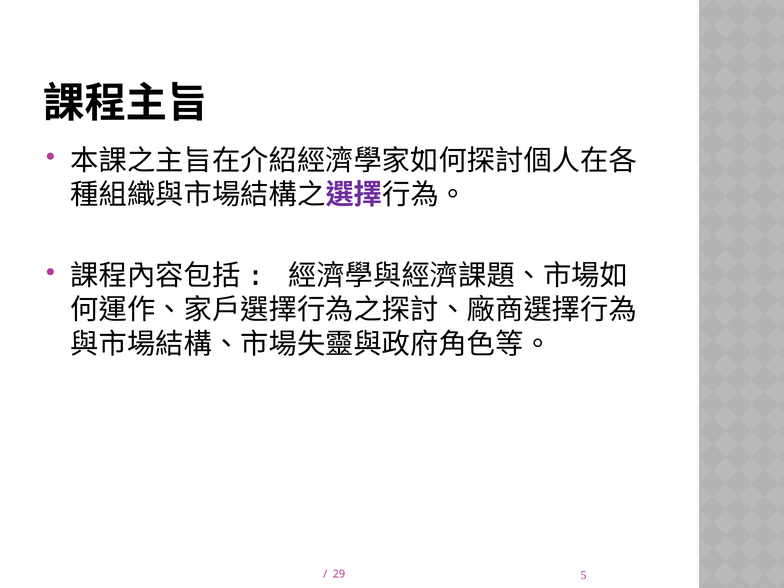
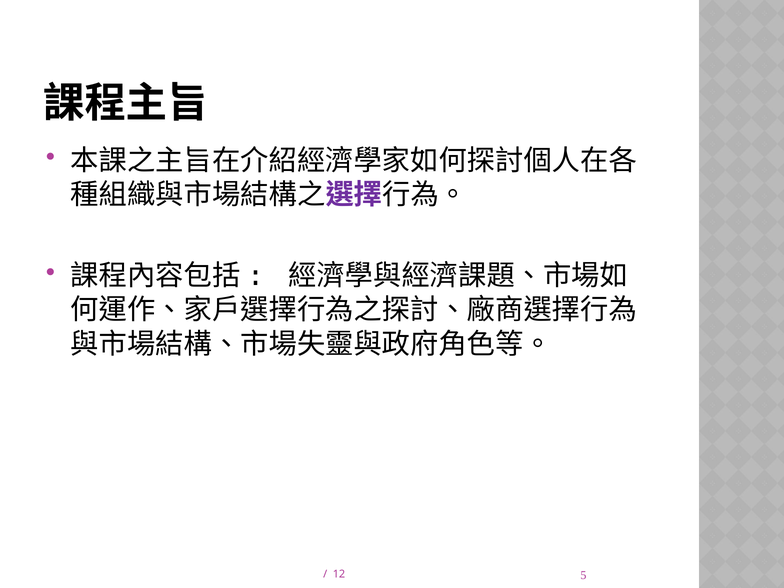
29: 29 -> 12 (339, 574)
